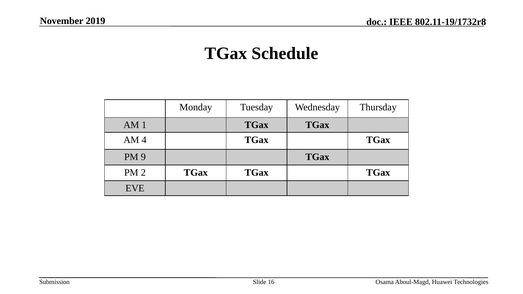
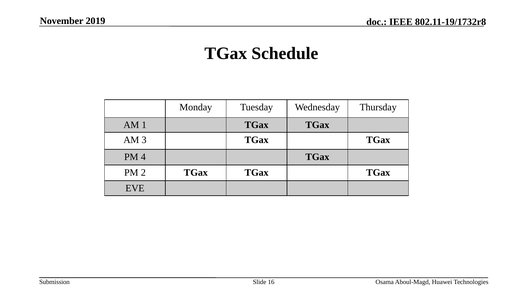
4: 4 -> 3 (144, 140)
9: 9 -> 4 (143, 157)
